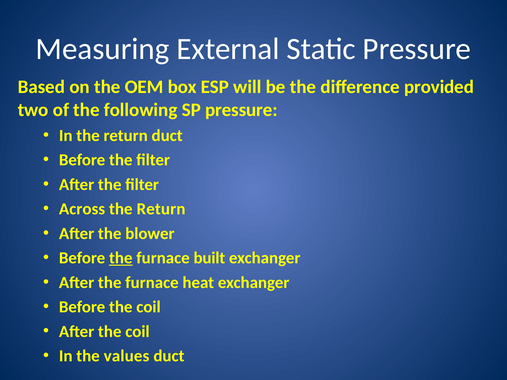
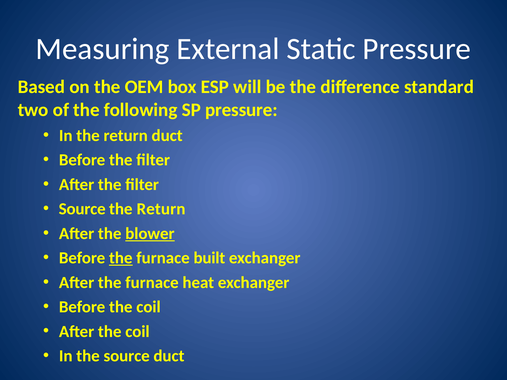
provided: provided -> standard (439, 87)
Across: Across -> Source (82, 209)
blower underline: none -> present (150, 234)
the values: values -> source (127, 356)
